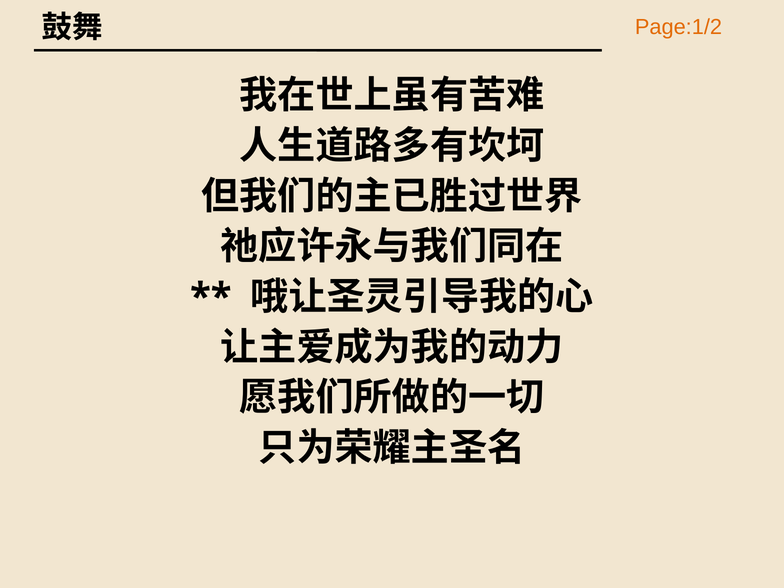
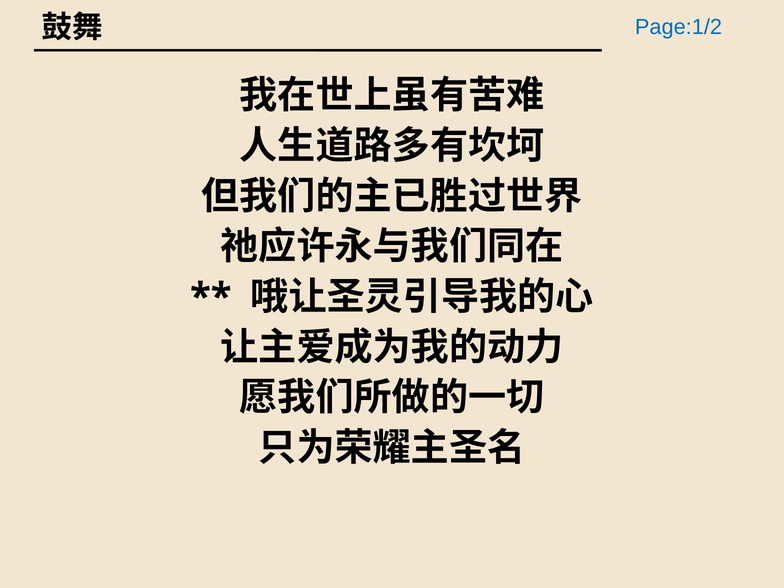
Page:1/2 colour: orange -> blue (678, 27)
